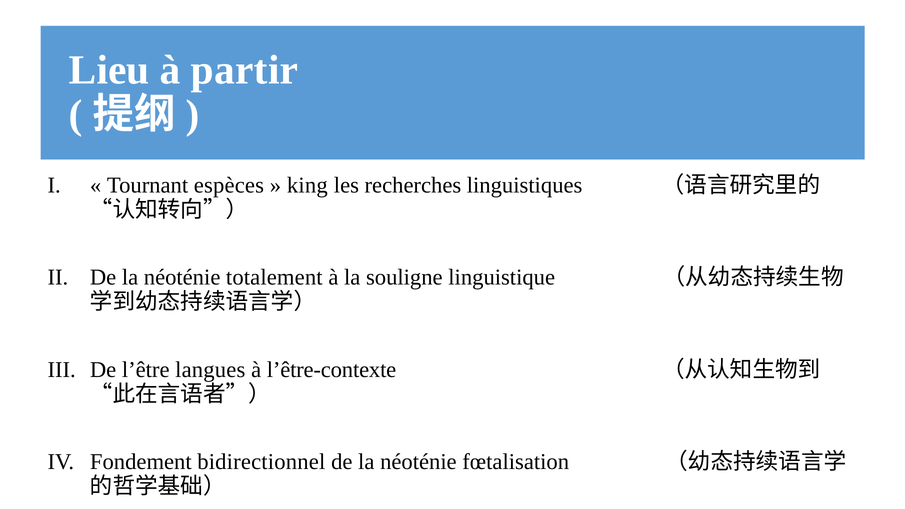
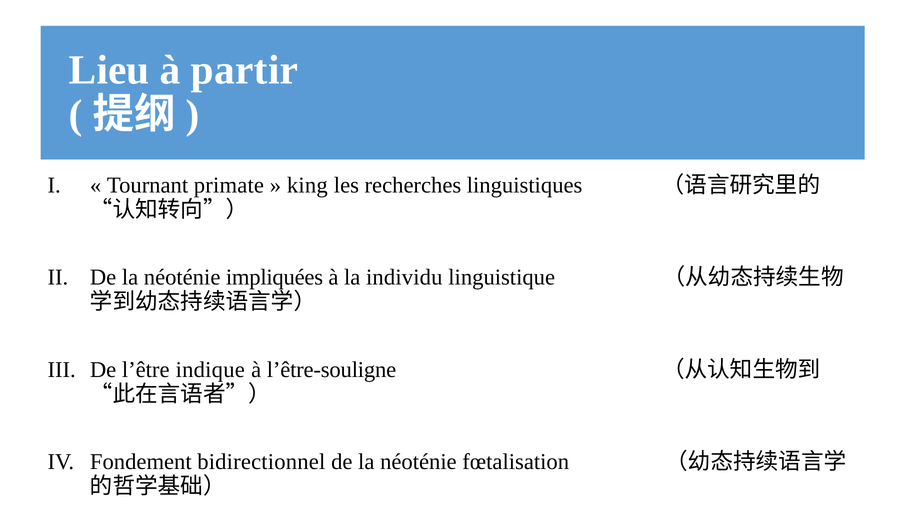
espèces: espèces -> primate (229, 185)
totalement: totalement -> impliquées (274, 278)
souligne: souligne -> individu (404, 278)
langues: langues -> indique (210, 370)
l’être-contexte: l’être-contexte -> l’être-souligne (332, 370)
